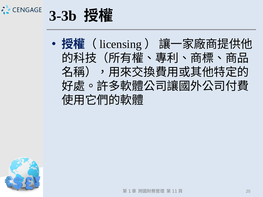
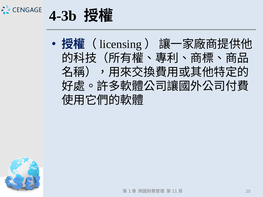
3-3b: 3-3b -> 4-3b (63, 16)
